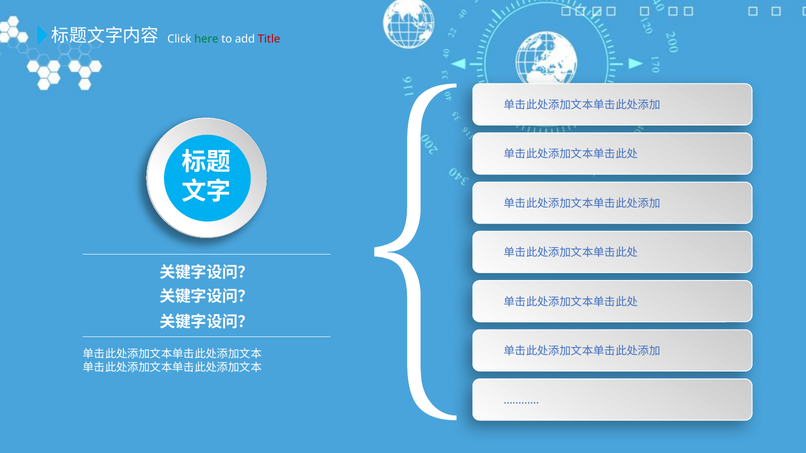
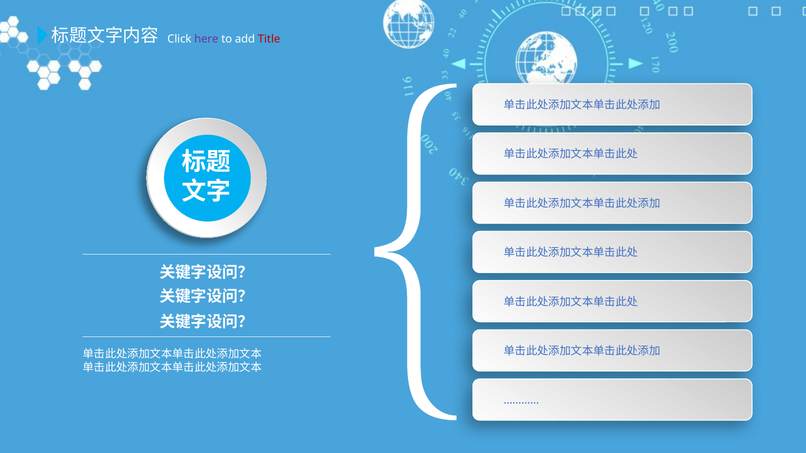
here colour: green -> purple (206, 39)
